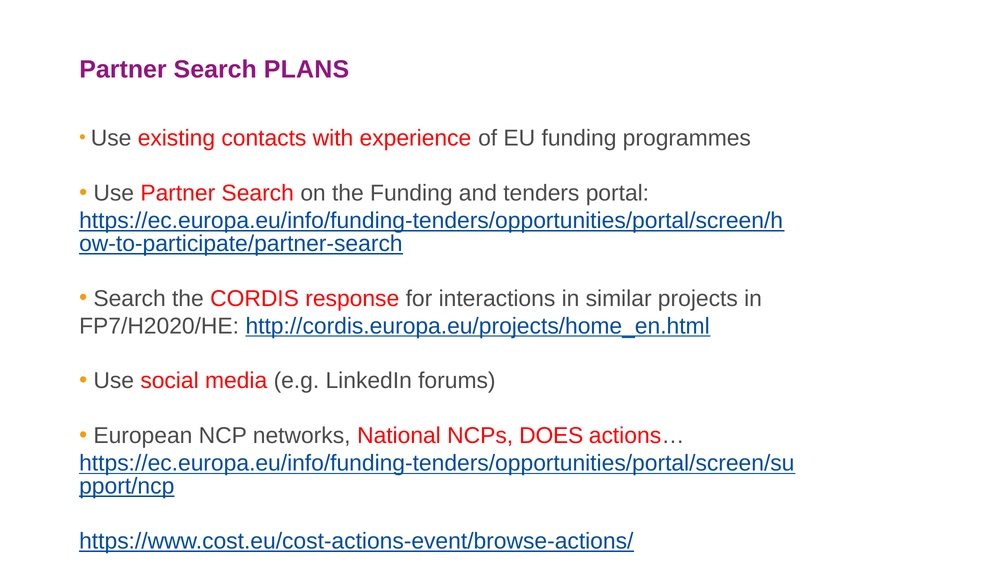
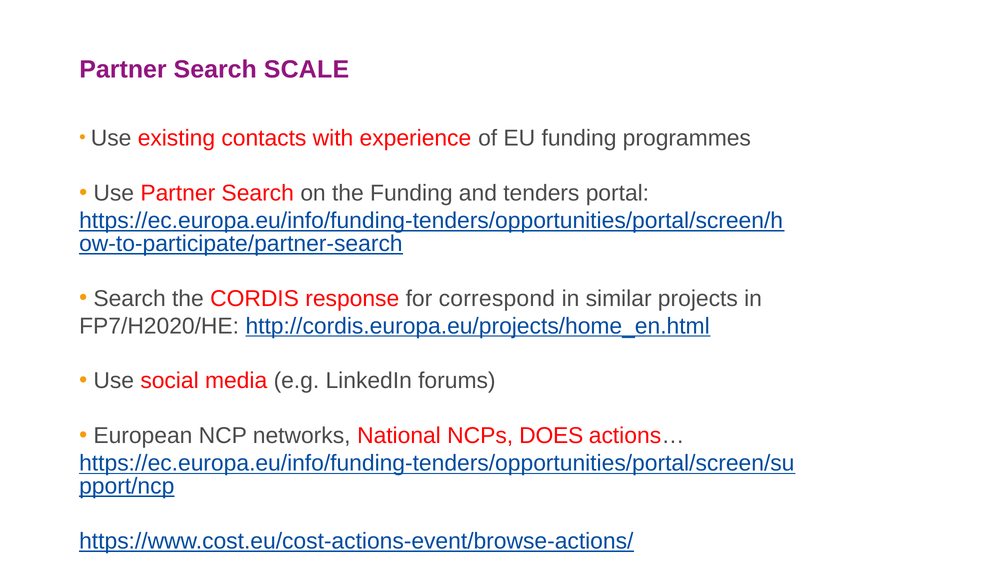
PLANS: PLANS -> SCALE (306, 69)
interactions: interactions -> correspond (497, 298)
